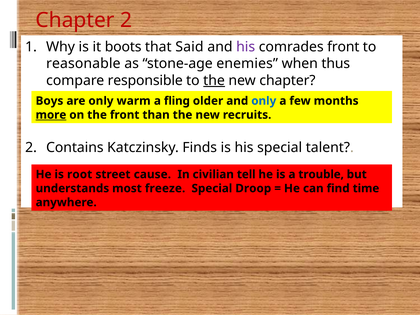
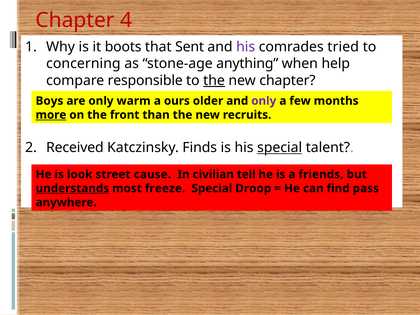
2: 2 -> 4 (126, 20)
Said: Said -> Sent (190, 47)
comrades front: front -> tried (343, 47)
reasonable: reasonable -> concerning (83, 64)
enemies: enemies -> anything (247, 64)
thus: thus -> help (336, 64)
fling: fling -> ours (177, 101)
only colour: blue -> purple (264, 101)
Contains: Contains -> Received (75, 148)
special underline: none -> present (280, 148)
root: root -> look (80, 174)
trouble: trouble -> friends (321, 174)
understands underline: none -> present (72, 188)
time: time -> pass (366, 188)
